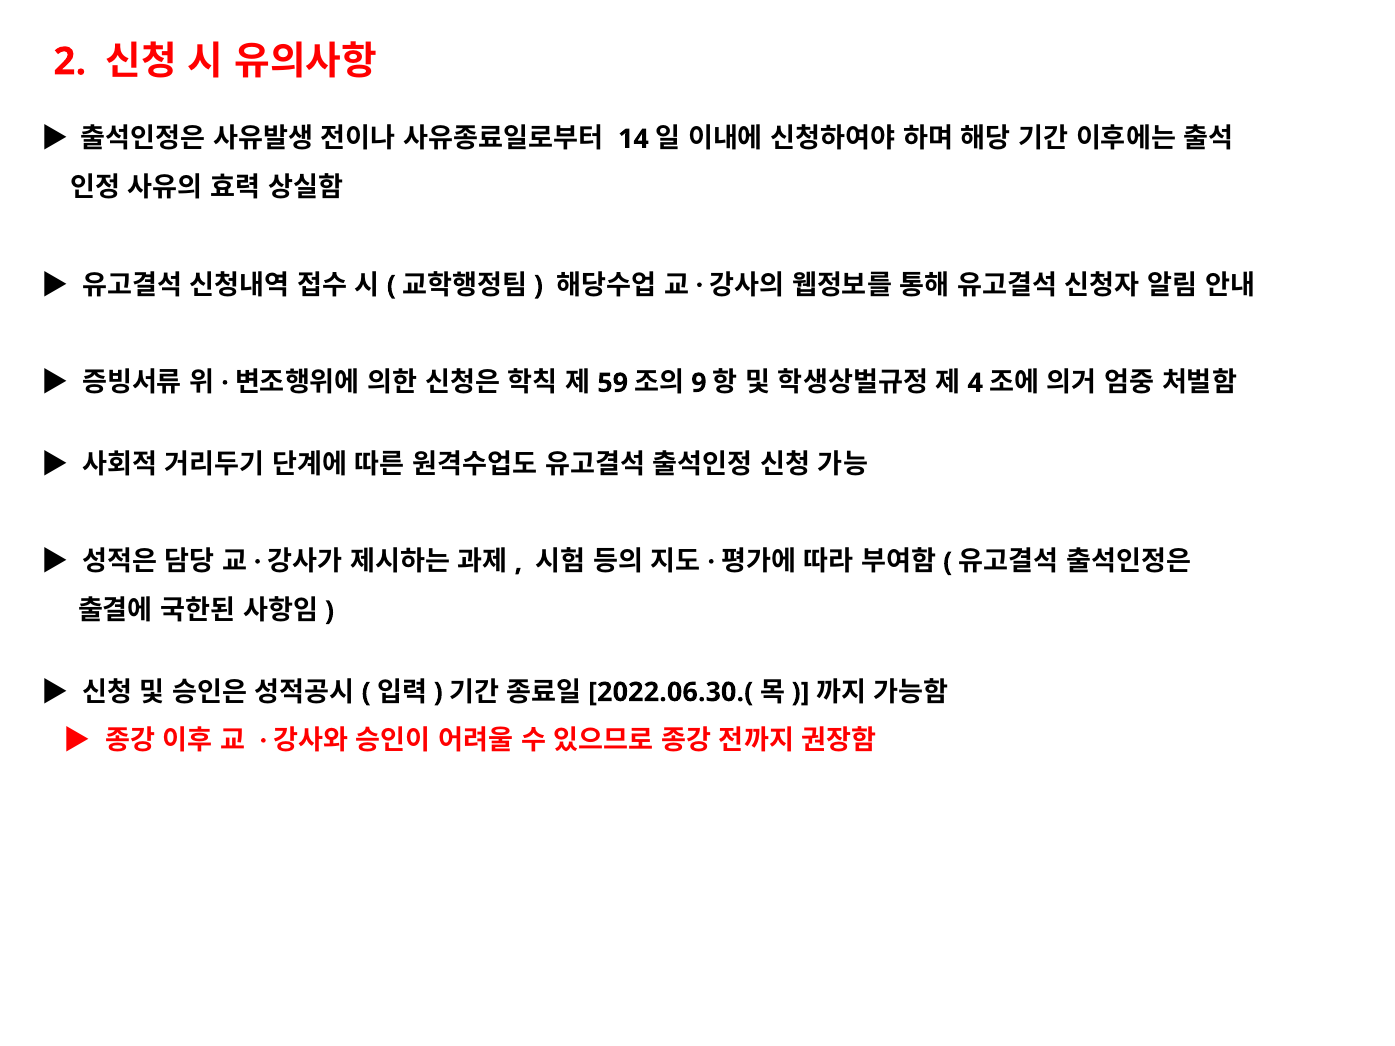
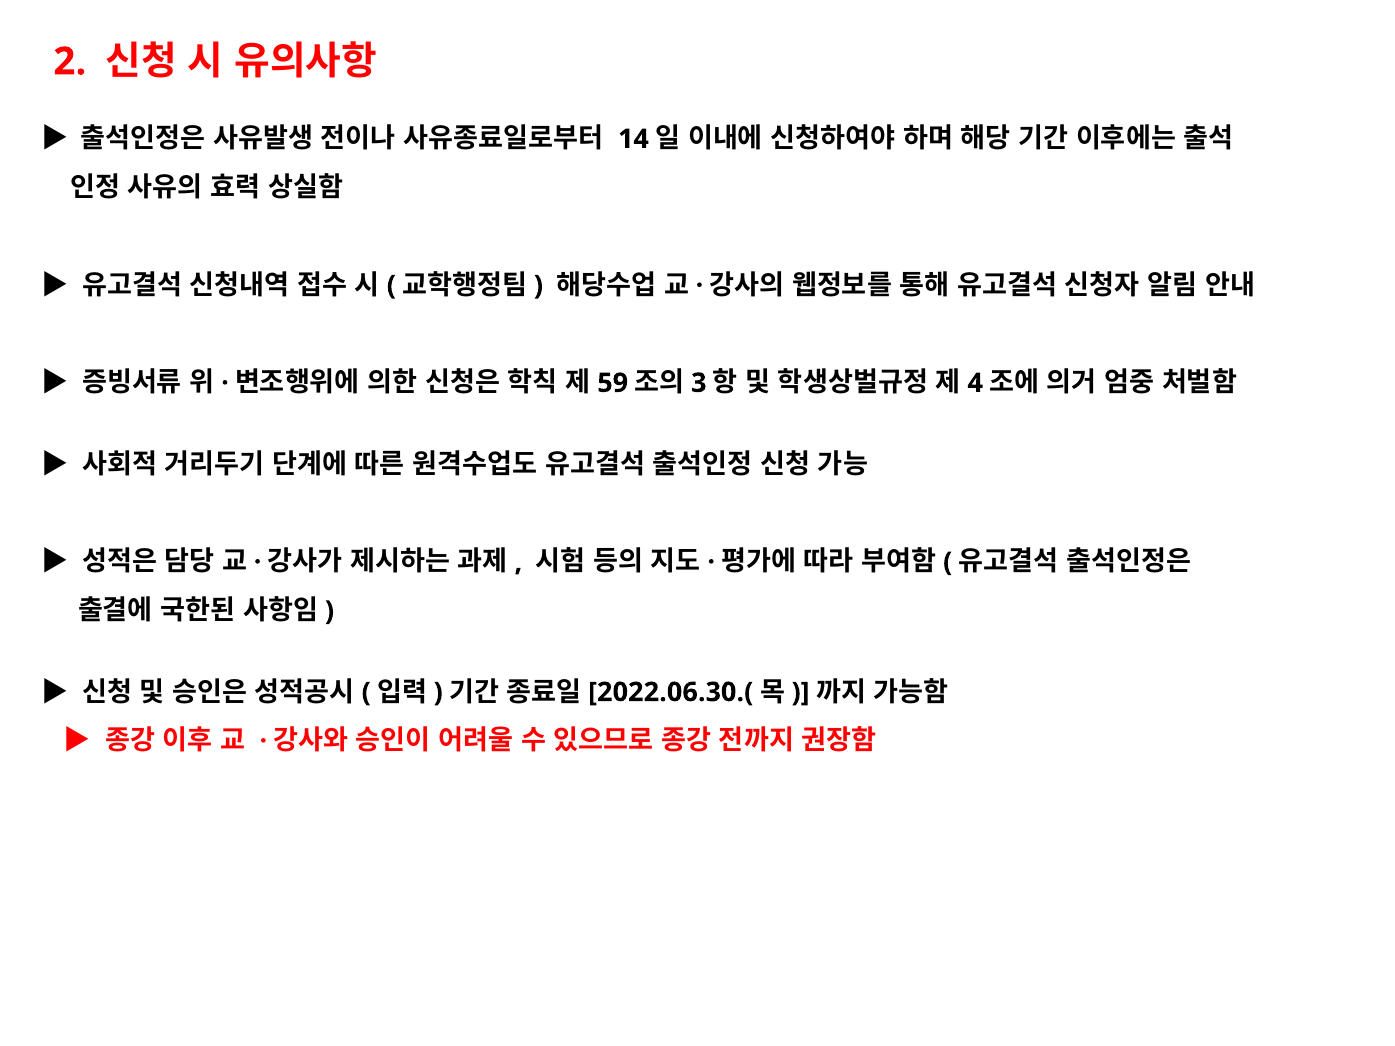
9: 9 -> 3 (699, 383)
